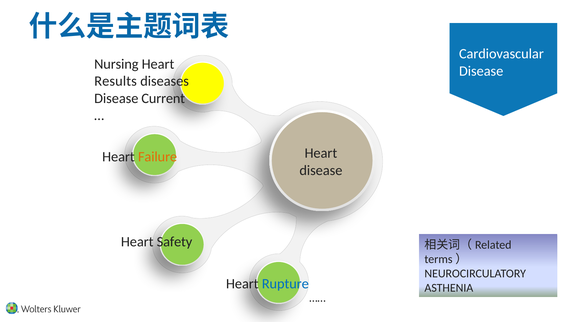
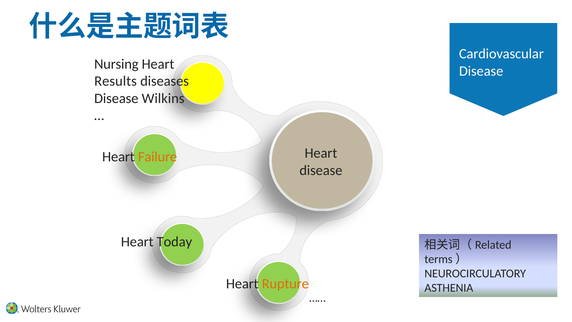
Current: Current -> Wilkins (163, 98)
Safety: Safety -> Today (174, 242)
Rupture colour: blue -> orange (285, 283)
